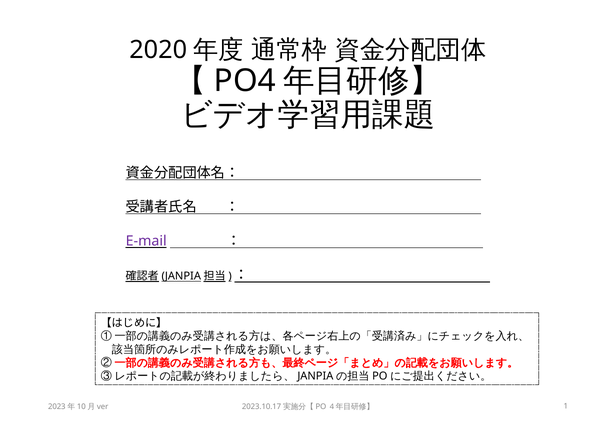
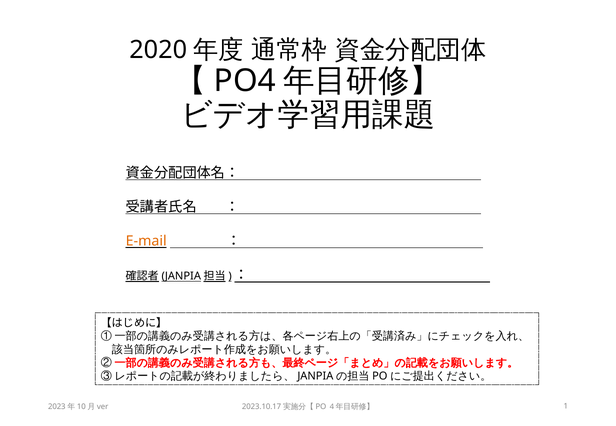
E-mail colour: purple -> orange (146, 241)
